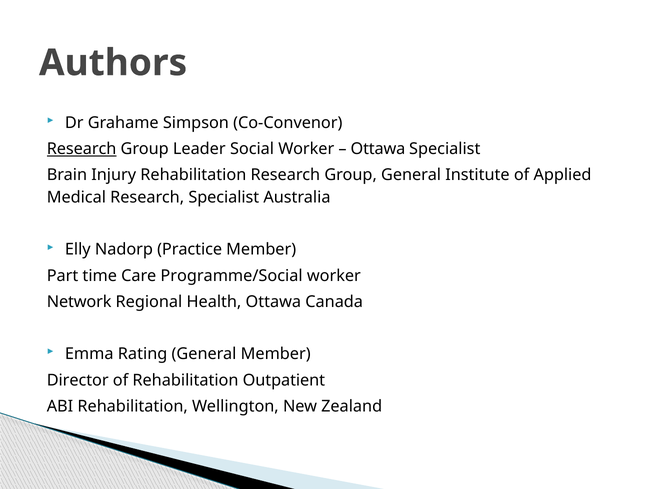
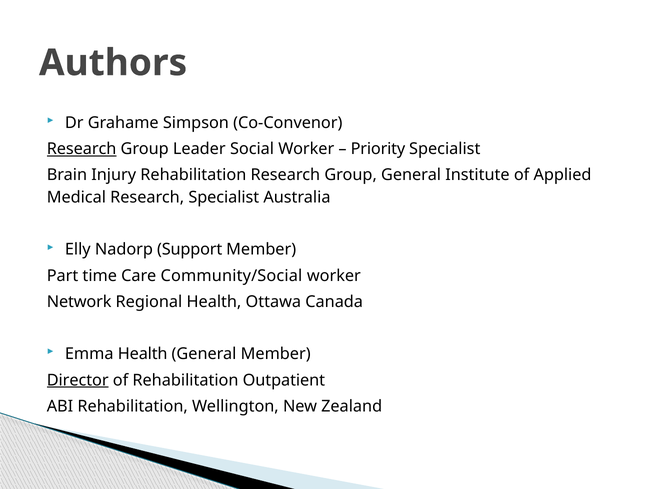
Ottawa: Ottawa -> Priority (378, 149)
Practice: Practice -> Support (190, 249)
Programme/Social: Programme/Social -> Community/Social (231, 275)
Emma Rating: Rating -> Health (143, 353)
Director underline: none -> present (78, 380)
